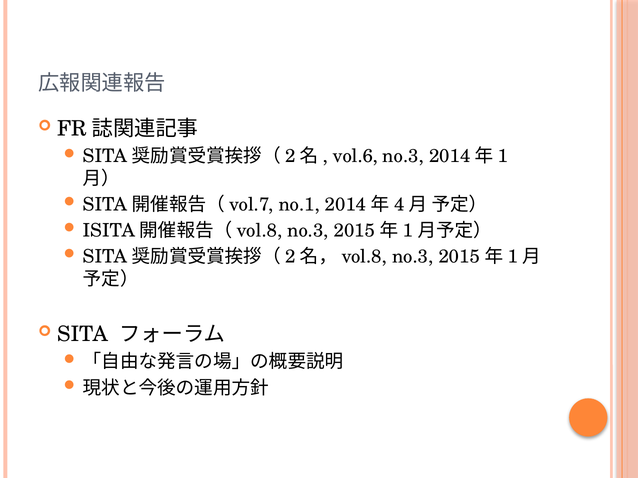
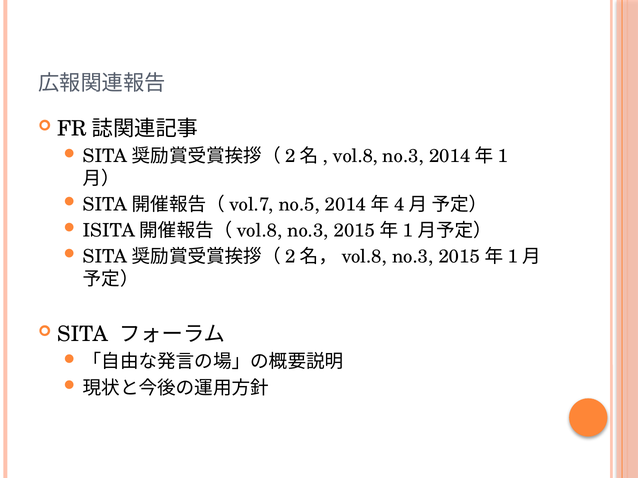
vol.6: vol.6 -> vol.8 (355, 156)
no.1: no.1 -> no.5 (299, 205)
